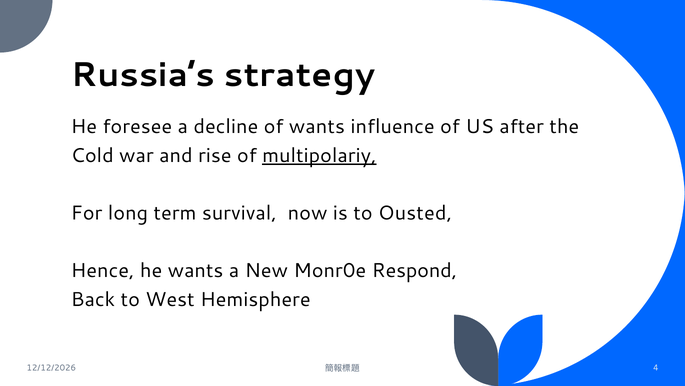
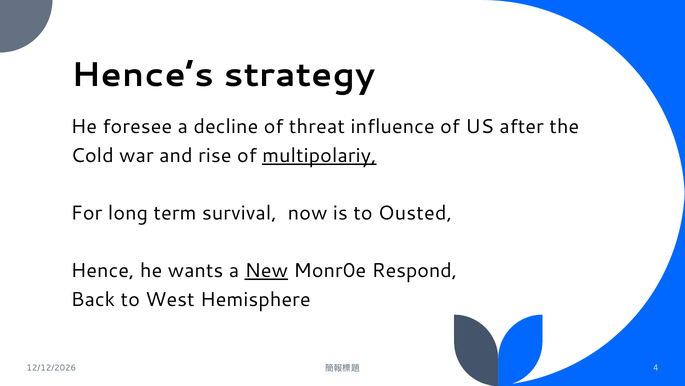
Russia’s: Russia’s -> Hence’s (142, 75)
of wants: wants -> threat (317, 127)
New underline: none -> present (266, 270)
